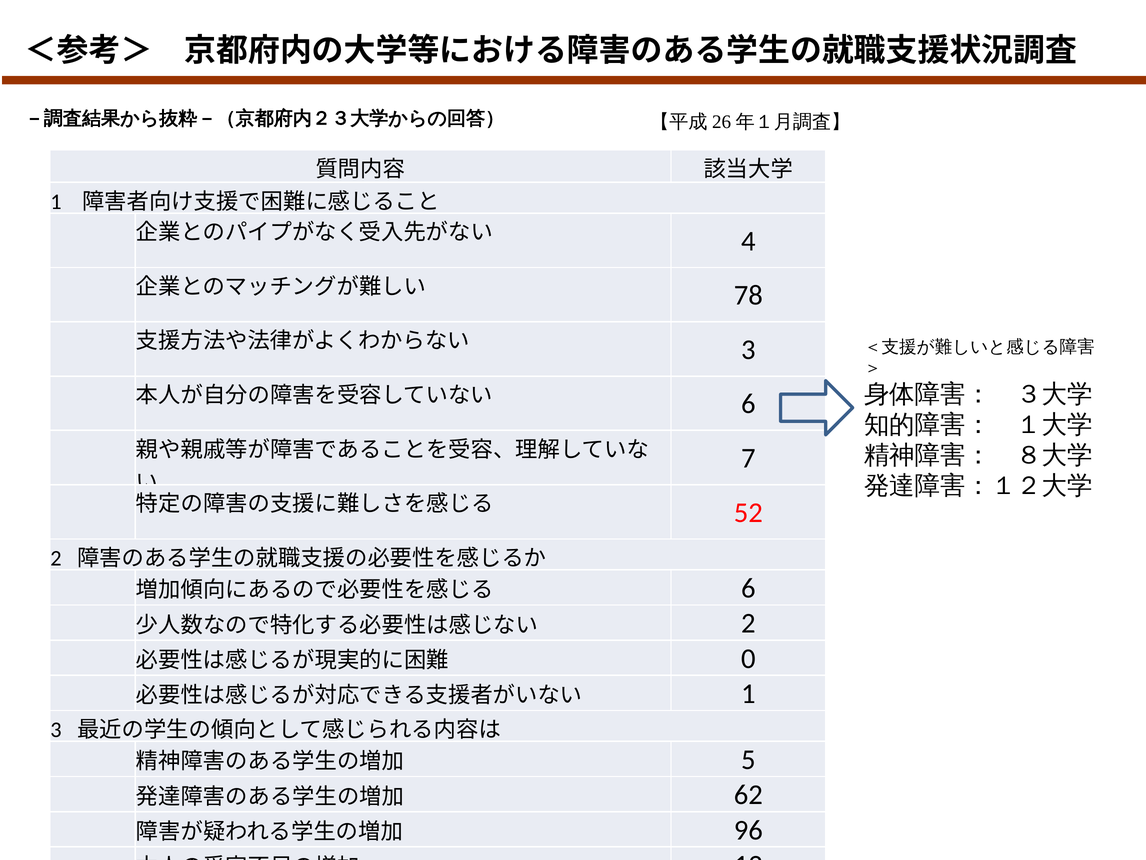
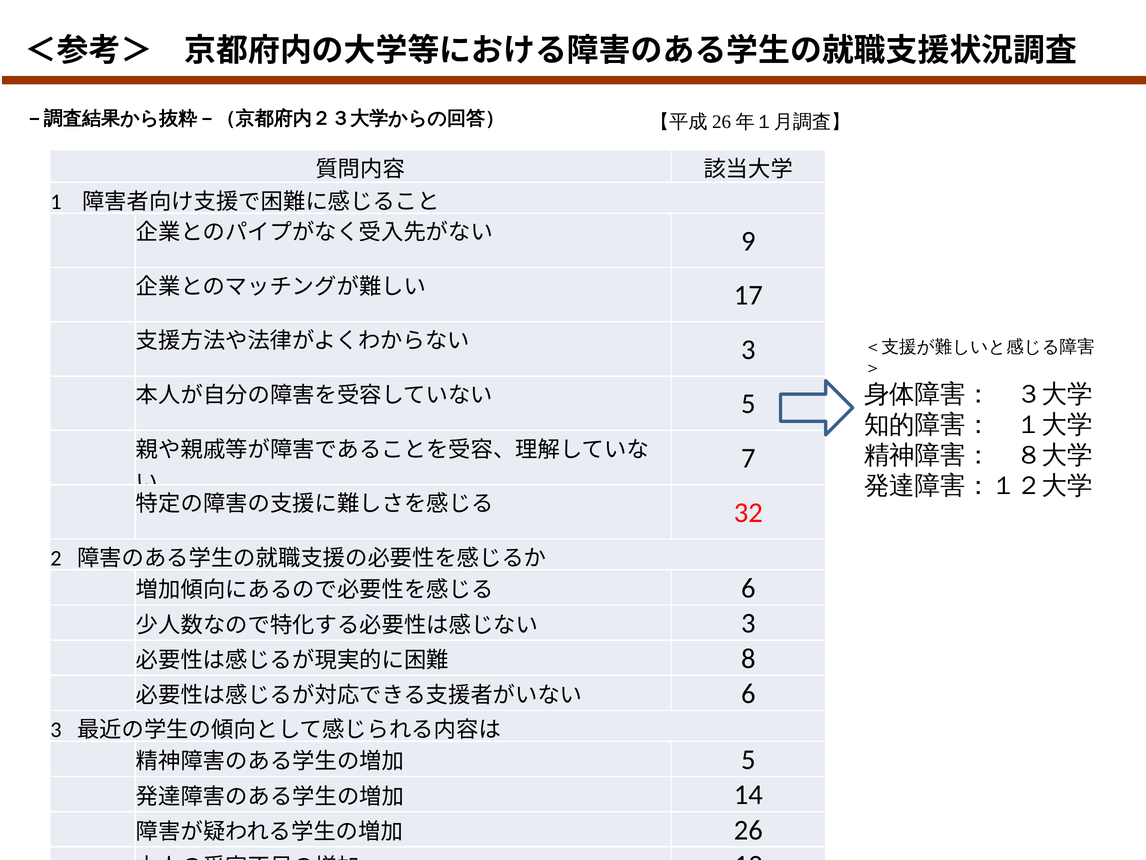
4: 4 -> 9 (748, 241)
78: 78 -> 17 (748, 295)
6: 6 -> 5 (748, 404)
52: 52 -> 32 (748, 512)
2: 2 -> 3 (748, 623)
0: 0 -> 8 (748, 658)
1: 1 -> 6 (748, 693)
62: 62 -> 14 (748, 795)
96: 96 -> 26 (748, 830)
